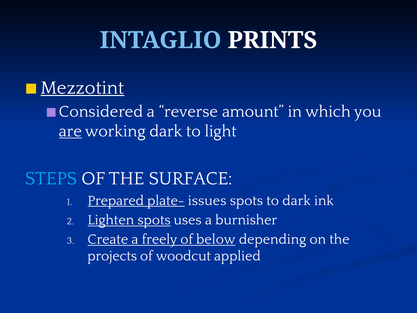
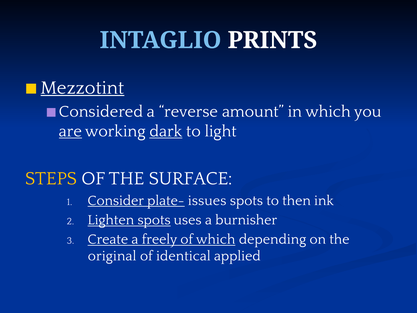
dark underline: none -> present (166, 131)
STEPS colour: light blue -> yellow (51, 178)
Prepared: Prepared -> Consider (116, 200)
to dark: dark -> then (297, 200)
of below: below -> which (216, 239)
projects: projects -> original (112, 256)
woodcut: woodcut -> identical (183, 256)
